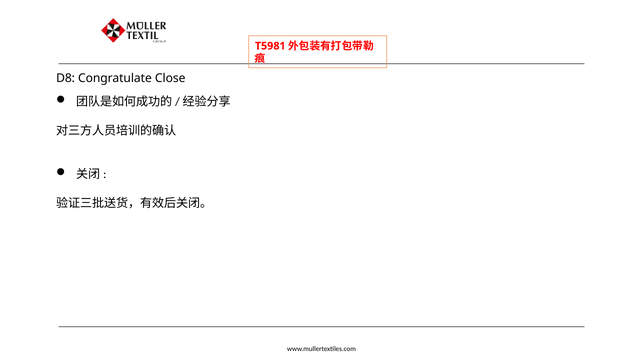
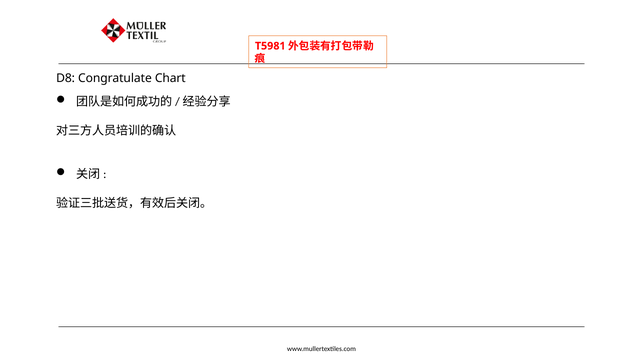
Close: Close -> Chart (170, 78)
